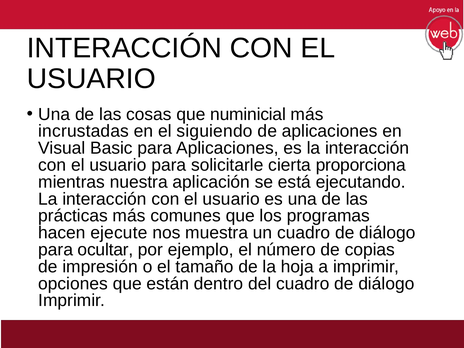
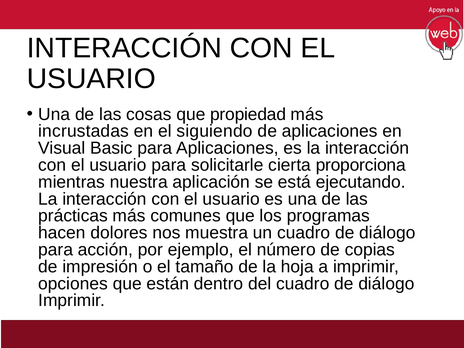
numinicial: numinicial -> propiedad (248, 114)
ejecute: ejecute -> dolores (119, 233)
ocultar: ocultar -> acción (105, 250)
